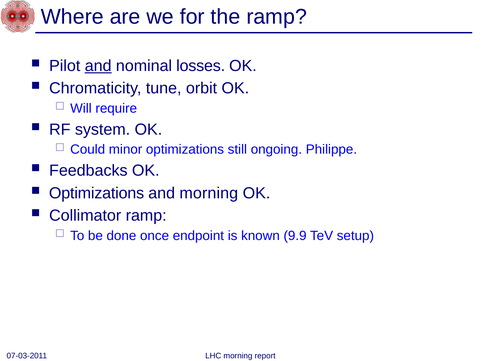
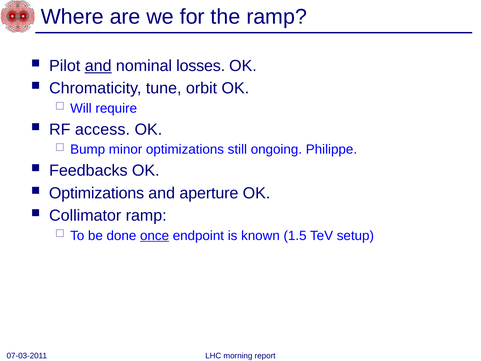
system: system -> access (102, 129)
Could: Could -> Bump (88, 149)
and morning: morning -> aperture (209, 193)
once underline: none -> present (155, 236)
9.9: 9.9 -> 1.5 (295, 236)
